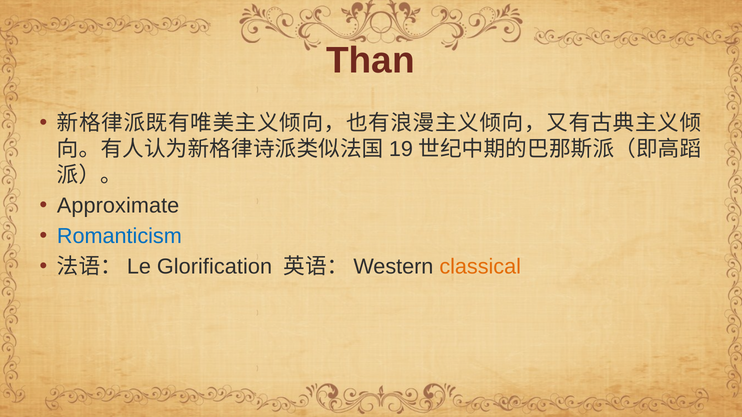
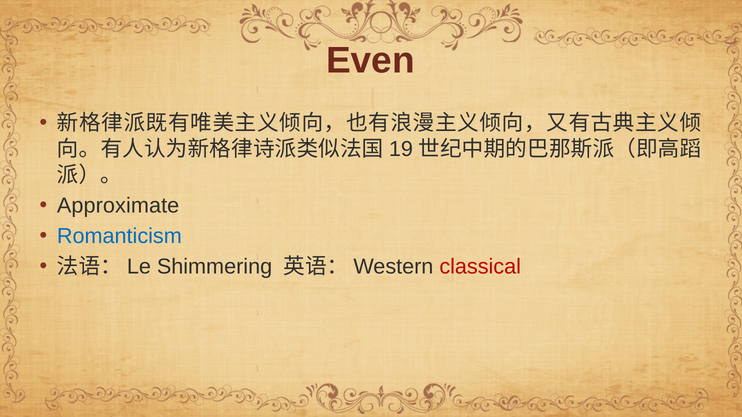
Than: Than -> Even (370, 61)
Glorification: Glorification -> Shimmering (215, 267)
classical colour: orange -> red (480, 267)
